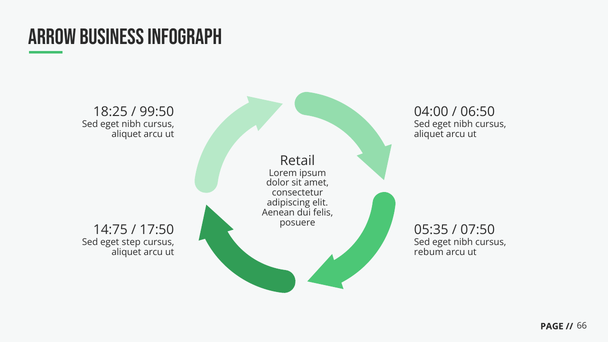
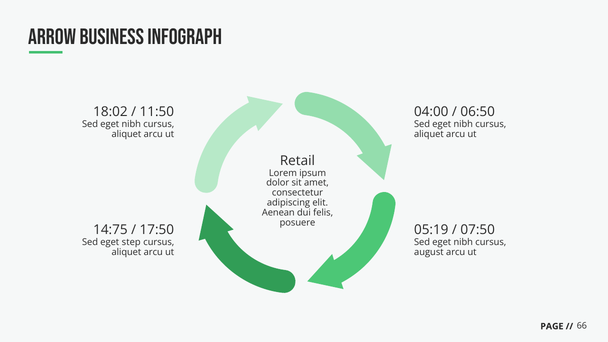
18:25: 18:25 -> 18:02 (110, 112)
99:50: 99:50 -> 11:50 (157, 112)
05:35: 05:35 -> 05:19 (431, 230)
rebum: rebum -> august (429, 252)
